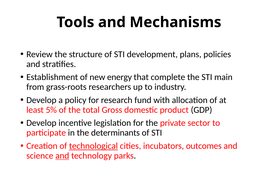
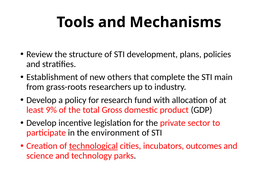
energy: energy -> others (119, 77)
5%: 5% -> 9% (51, 110)
determinants: determinants -> environment (115, 133)
and underline: present -> none (62, 155)
